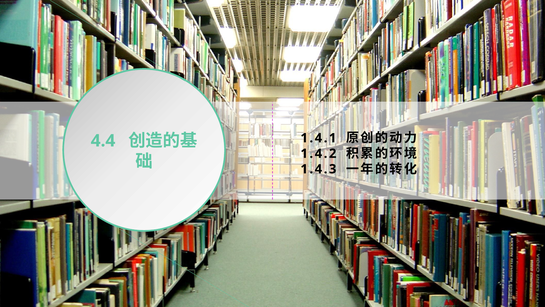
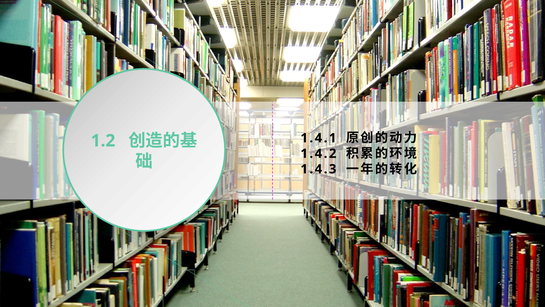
4.4: 4.4 -> 1.2 (103, 141)
